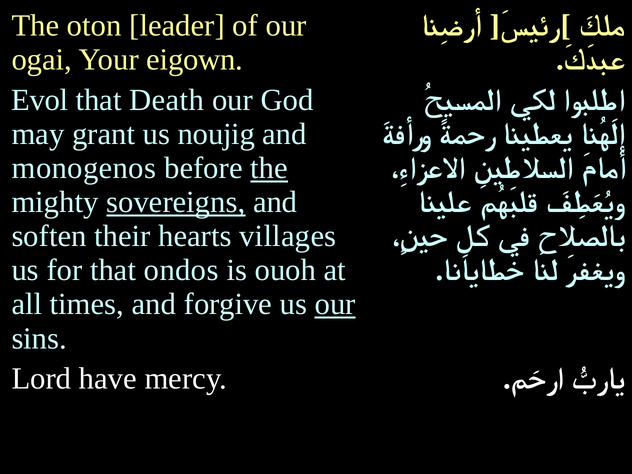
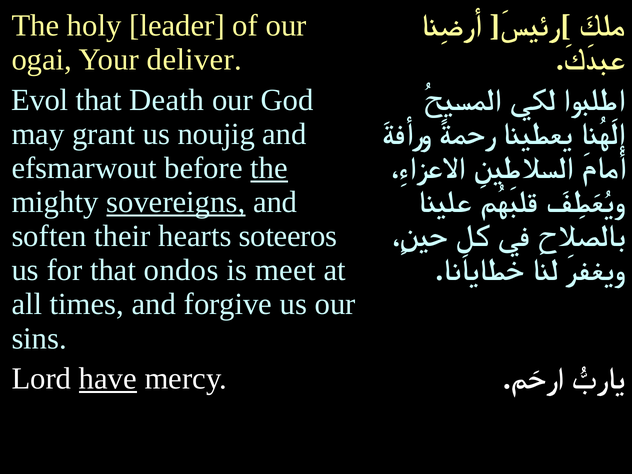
oton: oton -> holy (94, 26)
eigown: eigown -> deliver (194, 60)
monogenos: monogenos -> efsmarwout (84, 168)
villages: villages -> soteeros (288, 236)
ouoh: ouoh -> meet (285, 270)
our underline: present -> none (335, 304)
have underline: none -> present (108, 379)
